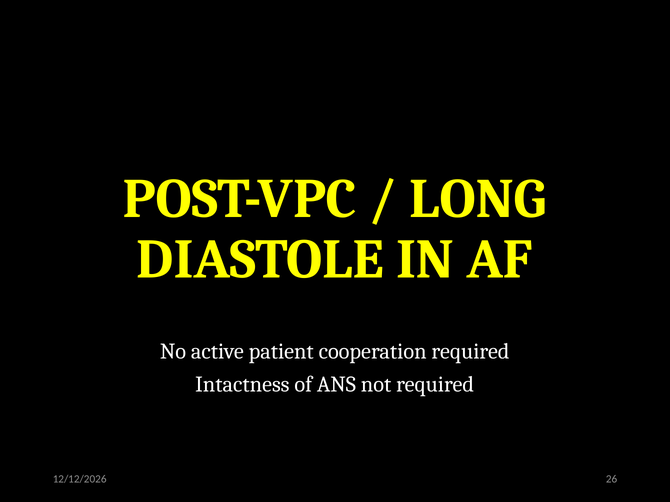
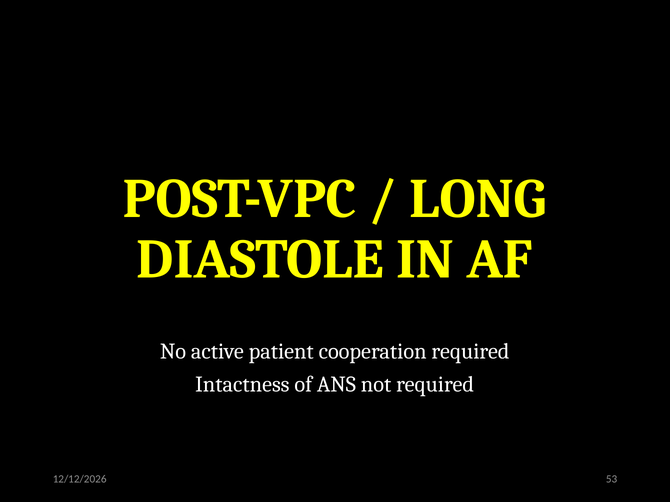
26: 26 -> 53 (612, 480)
